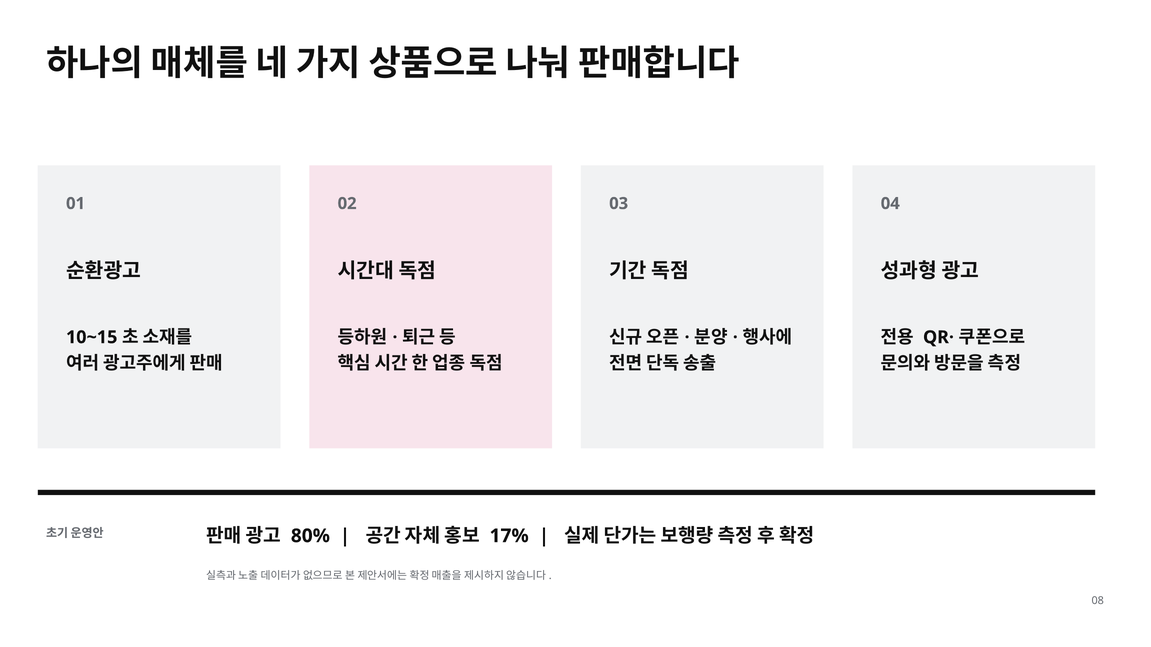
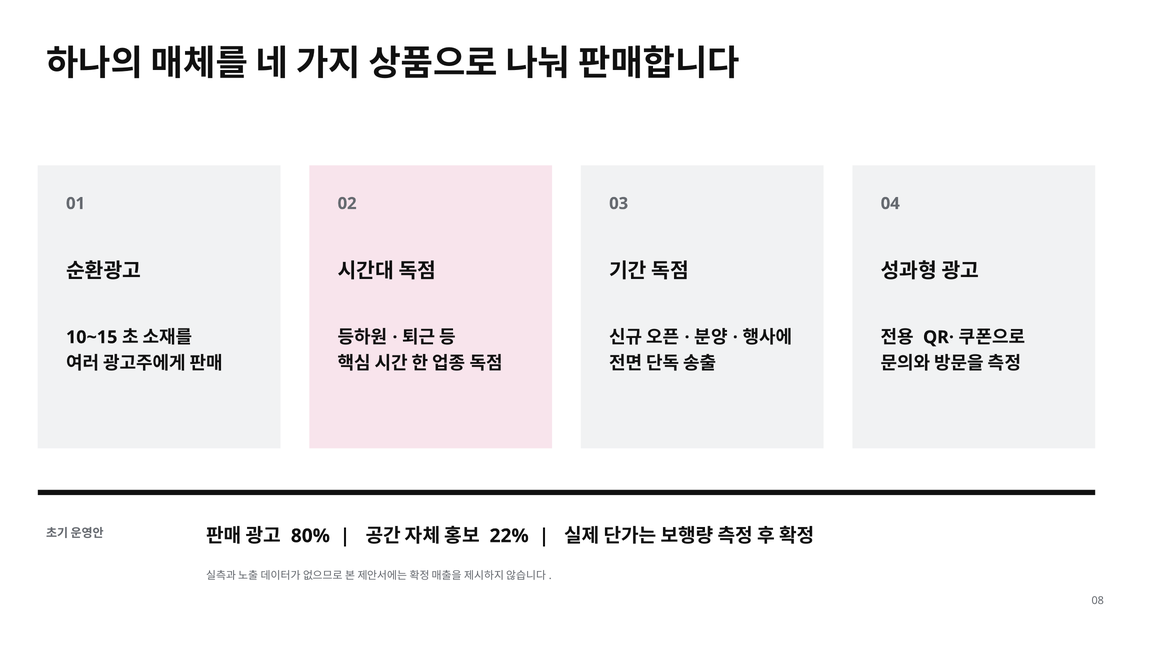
17%: 17% -> 22% (509, 536)
